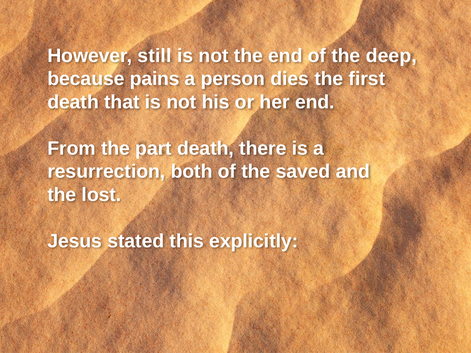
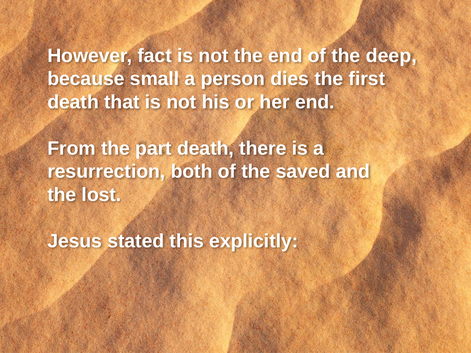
still: still -> fact (155, 56)
pains: pains -> small (155, 79)
